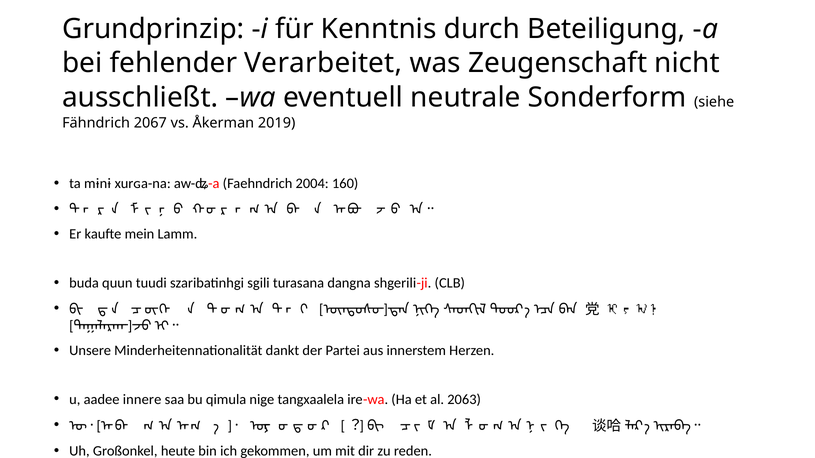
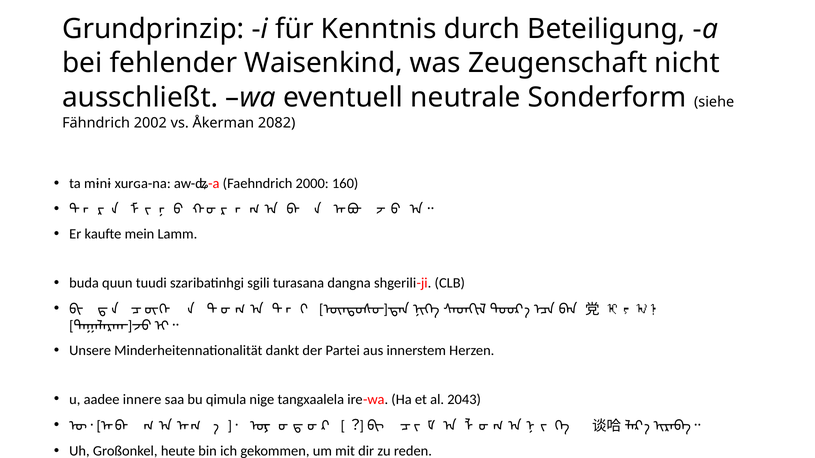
Verarbeitet: Verarbeitet -> Waisenkind (324, 63)
2067: 2067 -> 2002 (150, 123)
2019: 2019 -> 2082 (277, 123)
2004: 2004 -> 2000 (312, 184)
2063: 2063 -> 2043 (464, 400)
